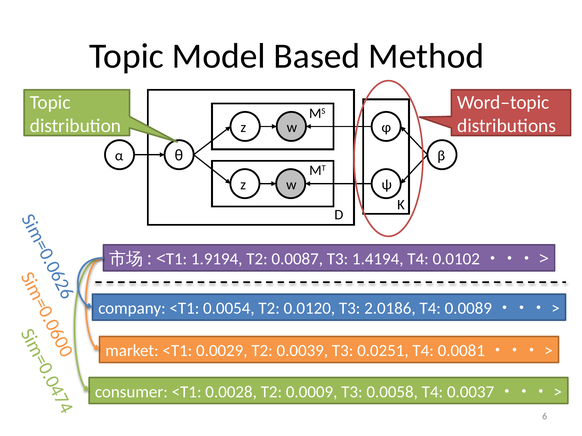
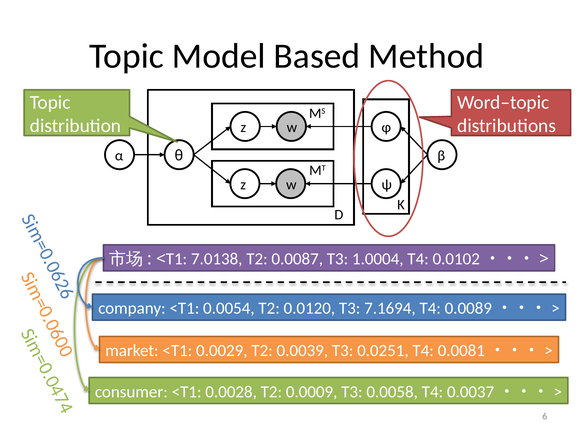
1.9194: 1.9194 -> 7.0138 (217, 259)
1.4194: 1.4194 -> 1.0004 (378, 259)
2.0186: 2.0186 -> 7.1694 (390, 309)
